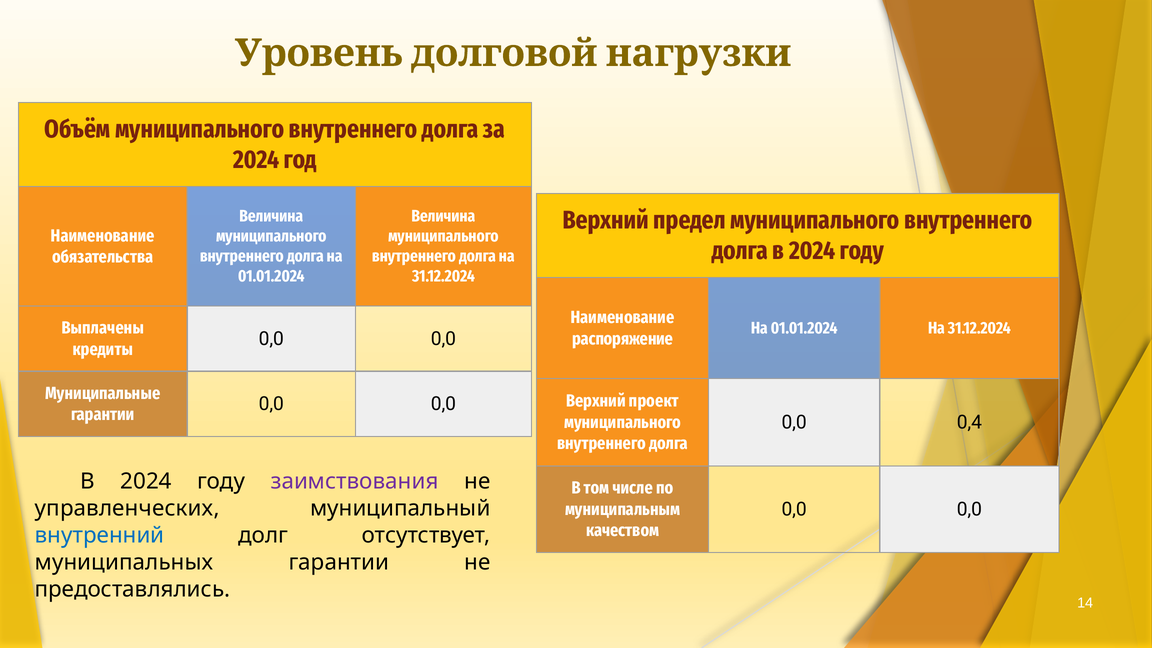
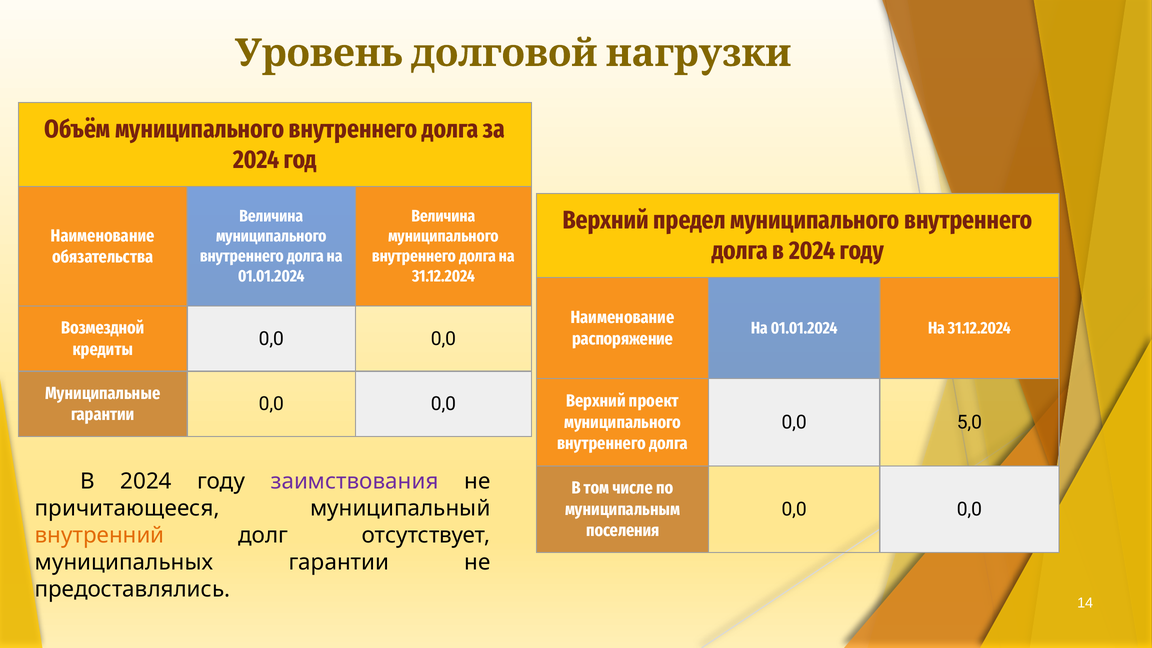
Выплачены: Выплачены -> Возмездной (103, 328)
0,4: 0,4 -> 5,0 (969, 422)
управленческих: управленческих -> причитающееся (127, 509)
качеством: качеством -> поселения (623, 530)
внутренний colour: blue -> orange (100, 535)
